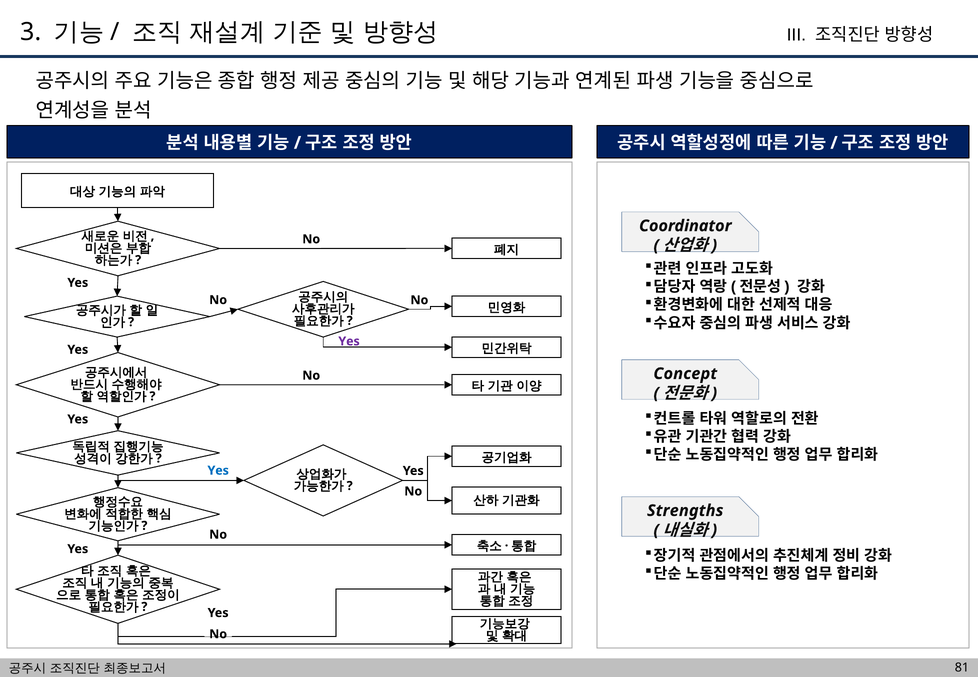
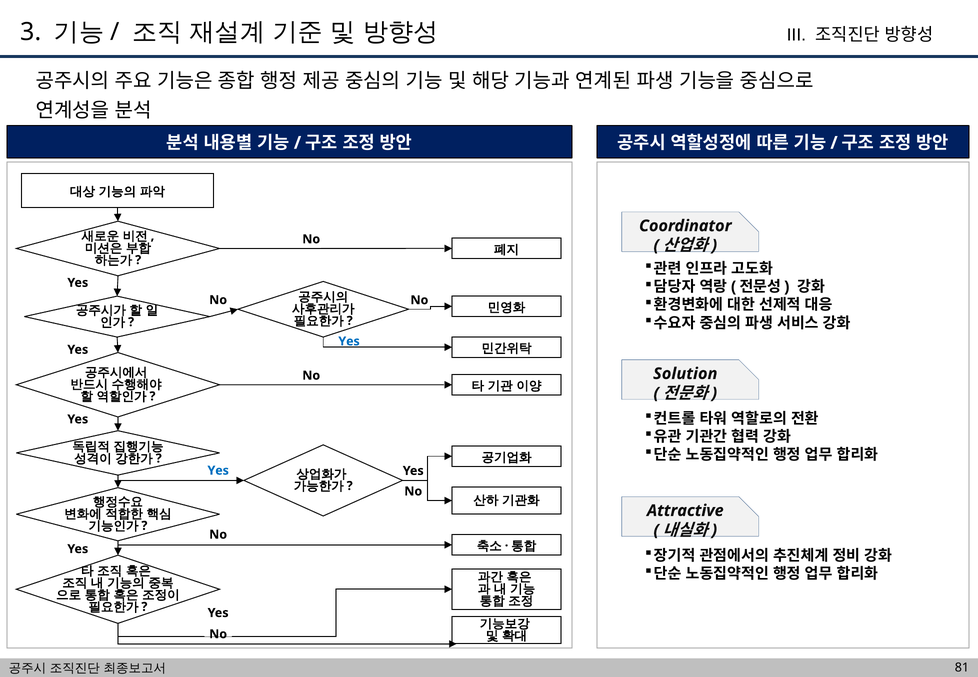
Yes colour: purple -> blue (349, 341)
Concept: Concept -> Solution (685, 374)
Strengths: Strengths -> Attractive (685, 511)
